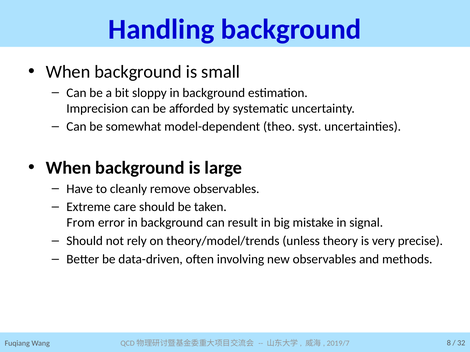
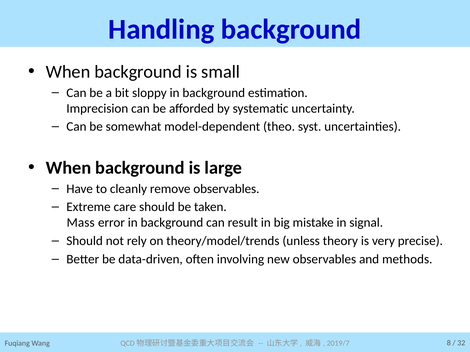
From: From -> Mass (81, 223)
